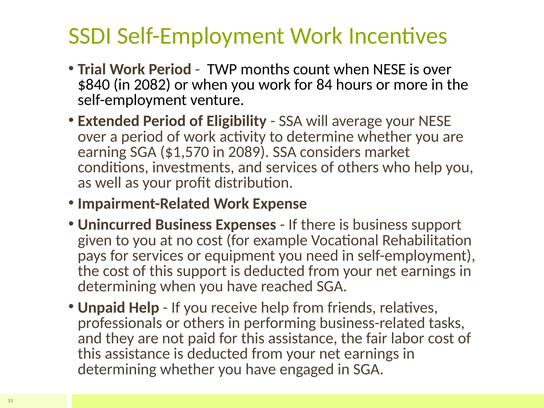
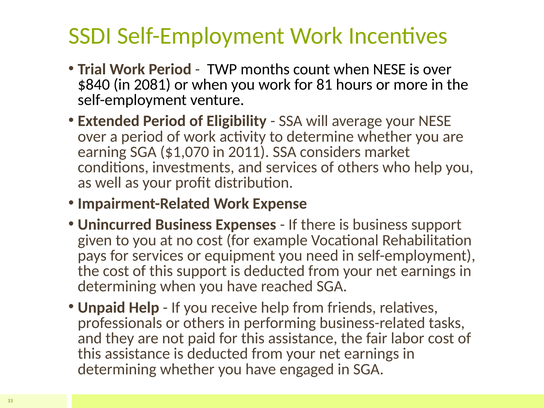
2082: 2082 -> 2081 (152, 85)
84: 84 -> 81 (324, 85)
$1,570: $1,570 -> $1,070 (185, 152)
2089: 2089 -> 2011 (249, 152)
